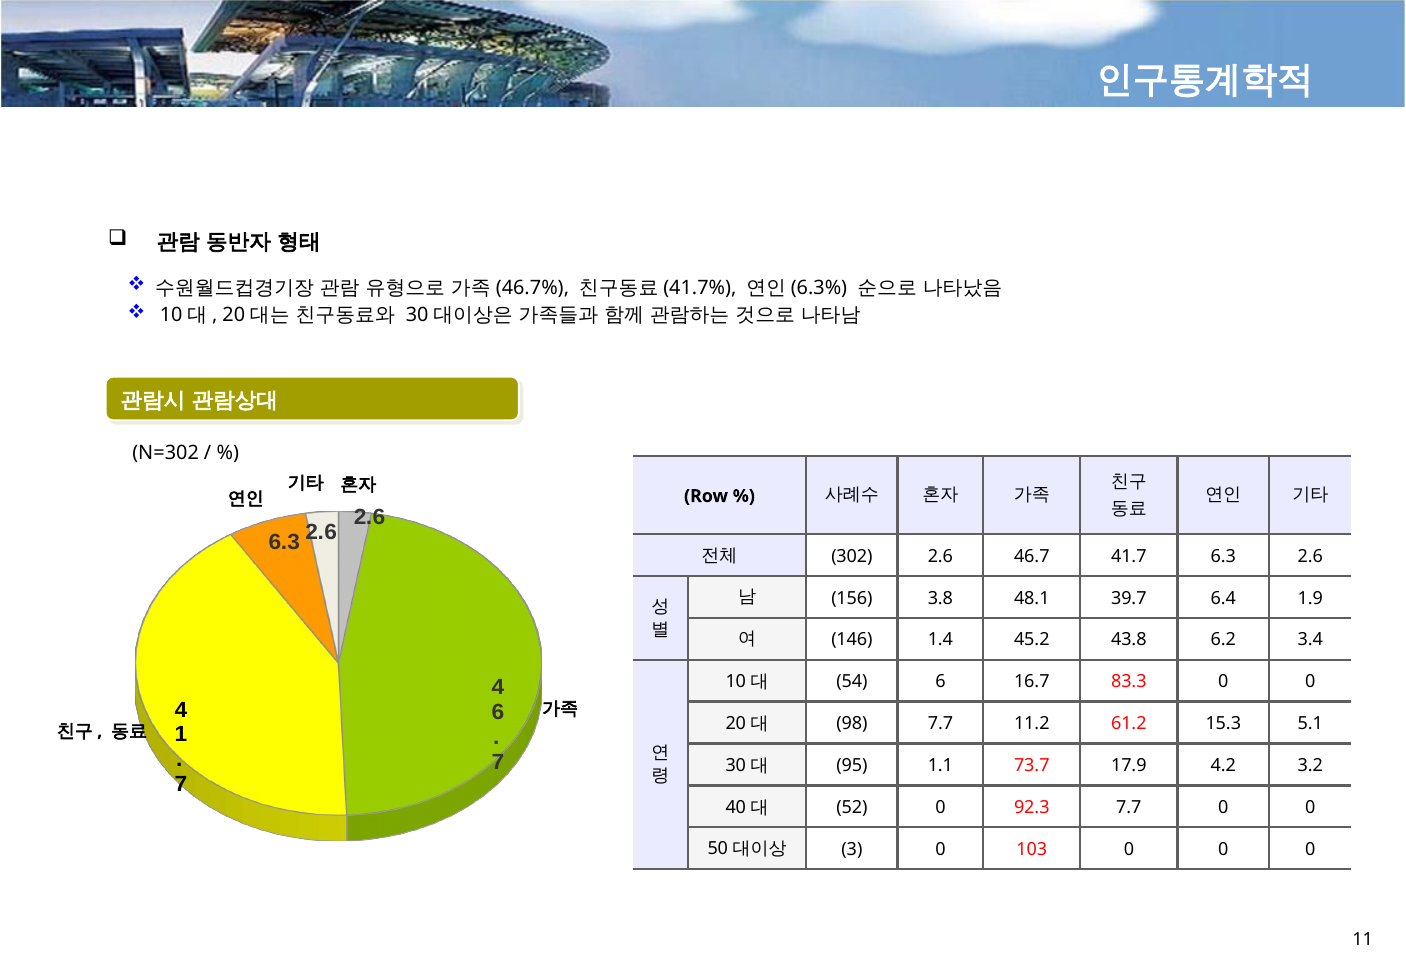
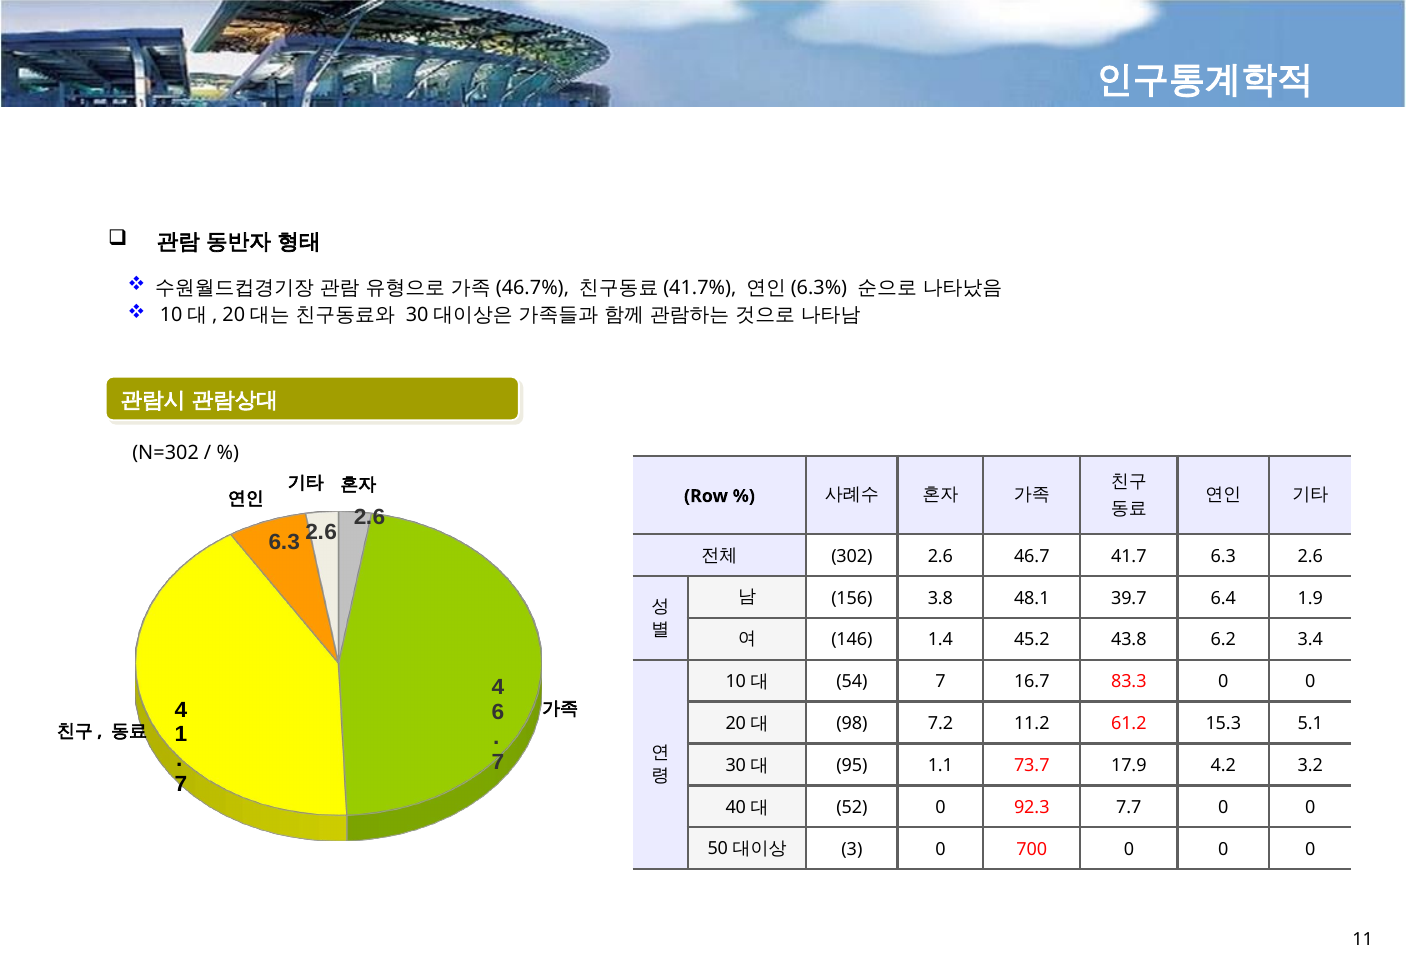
54 6: 6 -> 7 (941, 682)
98 7.7: 7.7 -> 7.2 (940, 724)
103: 103 -> 700 (1032, 849)
